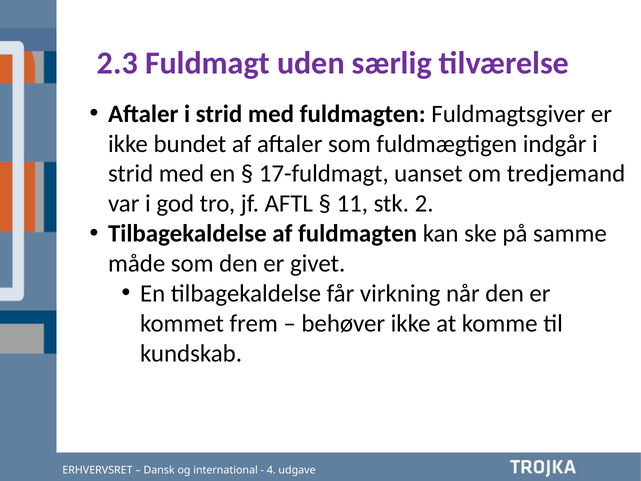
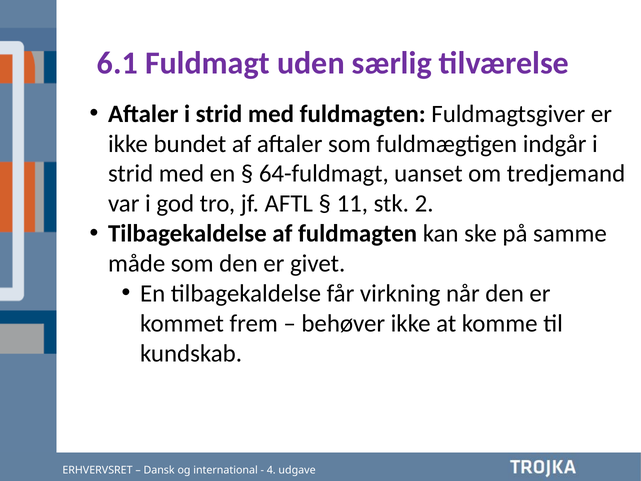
2.3: 2.3 -> 6.1 (117, 63)
17-fuldmagt: 17-fuldmagt -> 64-fuldmagt (324, 174)
